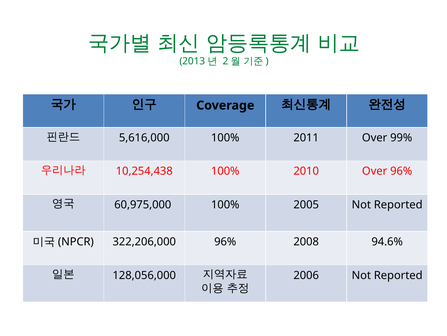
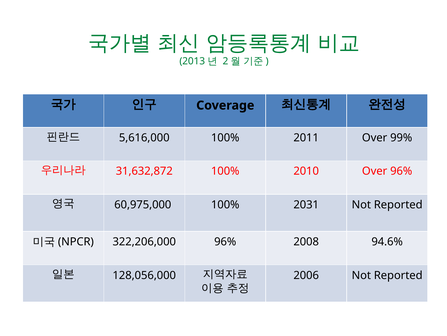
10,254,438: 10,254,438 -> 31,632,872 (144, 171)
2005: 2005 -> 2031 (306, 204)
